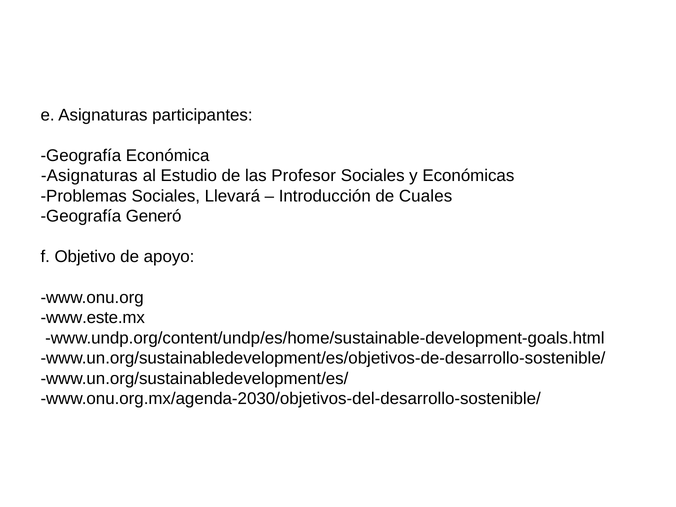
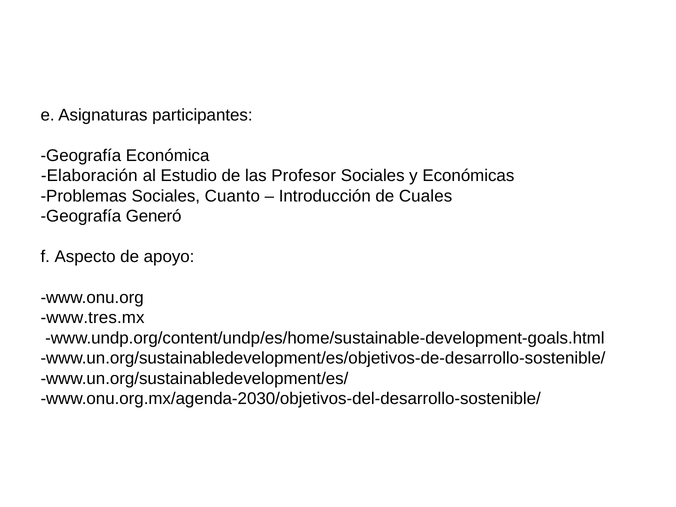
Asignaturas: Asignaturas -> Elaboración (89, 176)
Llevará: Llevará -> Cuanto (232, 196)
Objetivo: Objetivo -> Aspecto (85, 257)
www.este.mx: www.este.mx -> www.tres.mx (93, 318)
